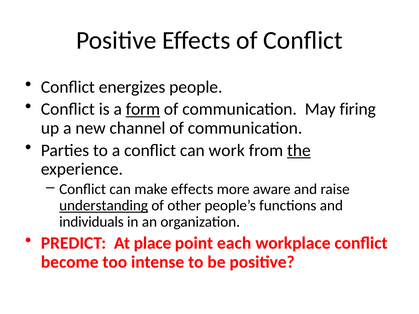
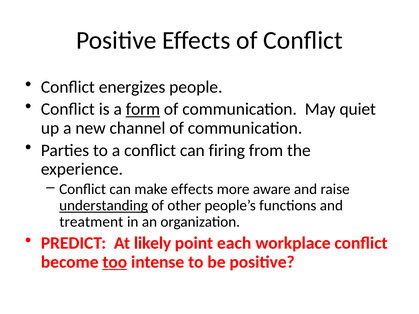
firing: firing -> quiet (358, 109)
work: work -> firing (227, 150)
the underline: present -> none (299, 150)
individuals: individuals -> treatment (91, 222)
place: place -> likely (153, 243)
too underline: none -> present (115, 262)
